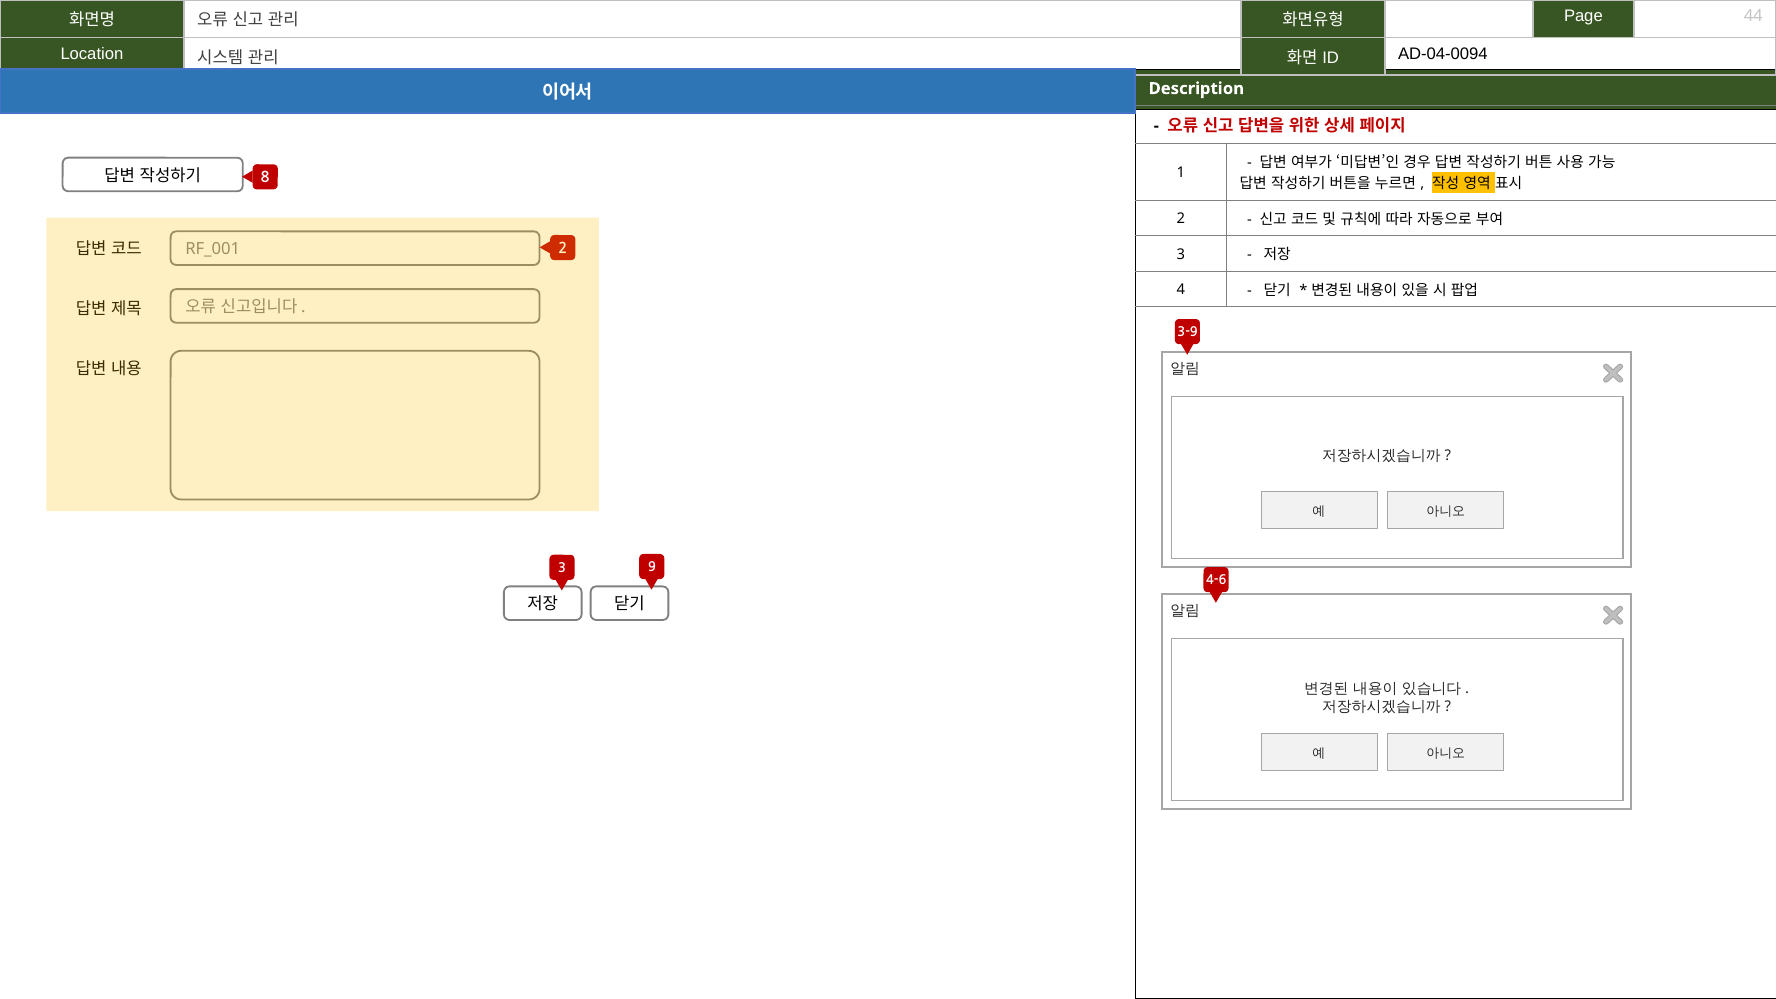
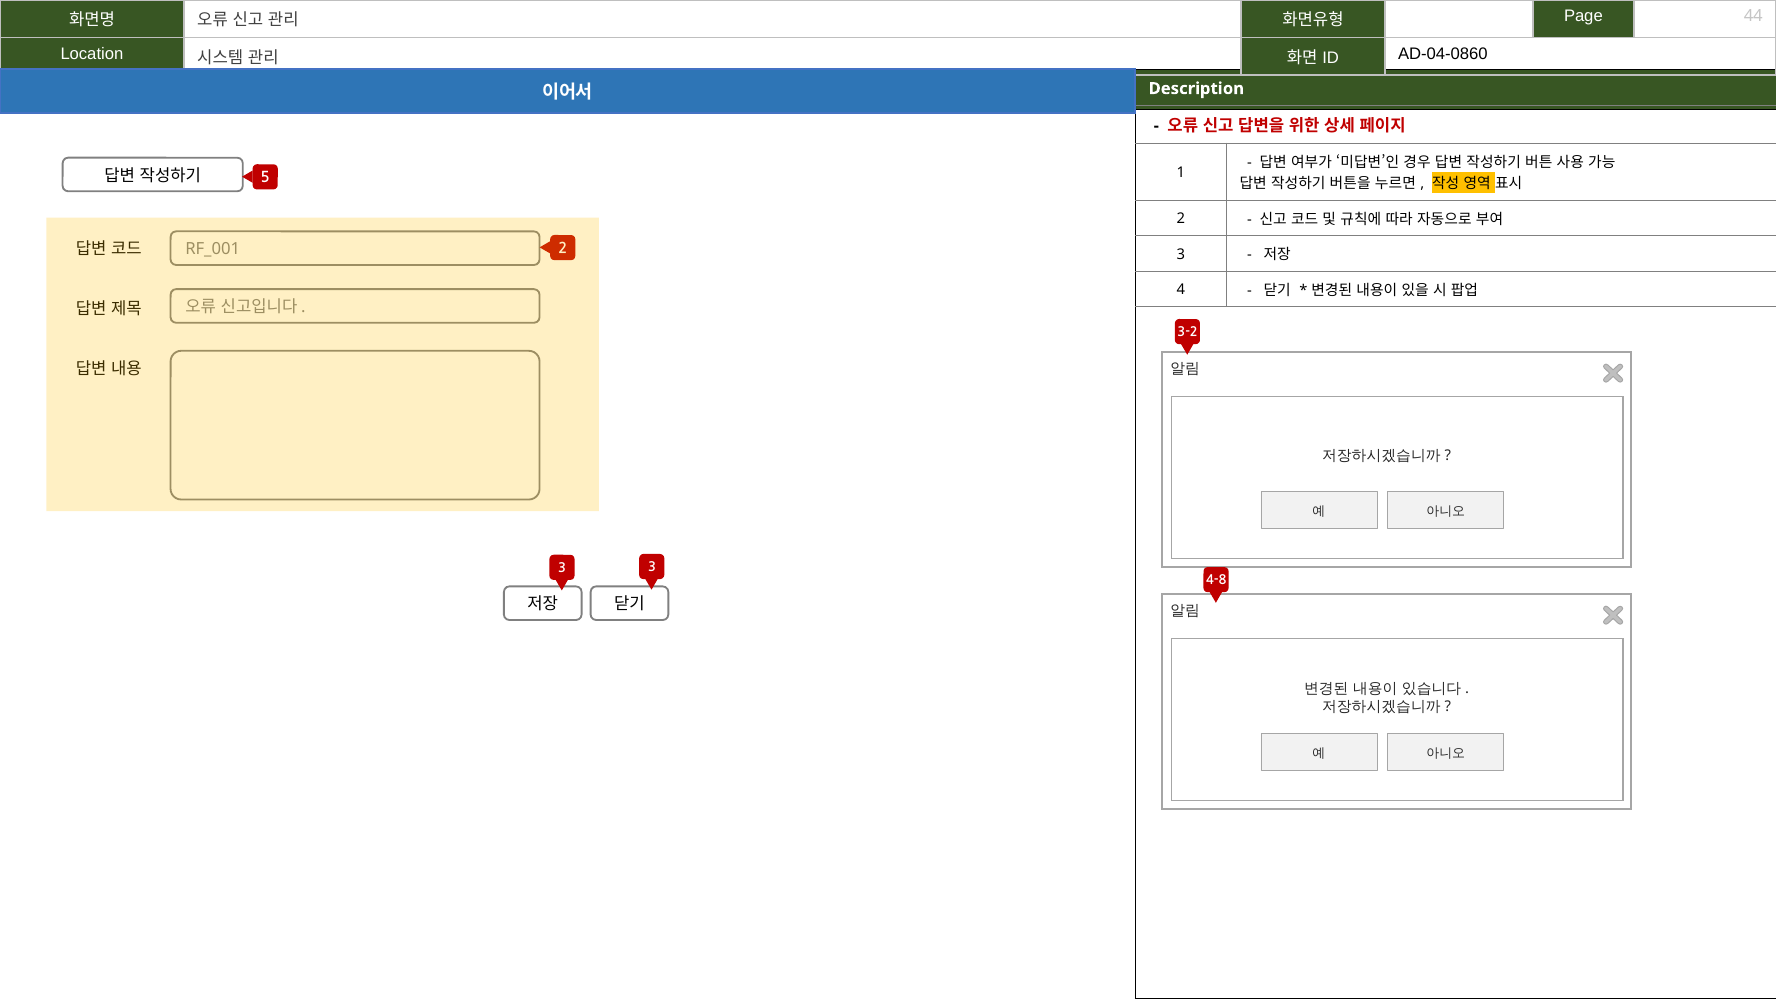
AD-04-0094: AD-04-0094 -> AD-04-0860 (1443, 54)
8: 8 -> 5 (265, 178)
3-9: 3-9 -> 3-2 (1188, 332)
3 9: 9 -> 3 (652, 567)
4-6: 4-6 -> 4-8 (1216, 580)
